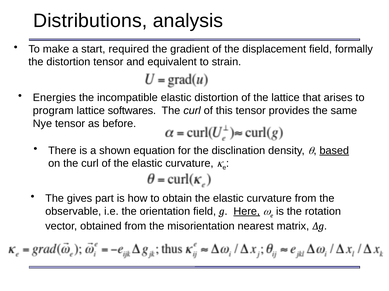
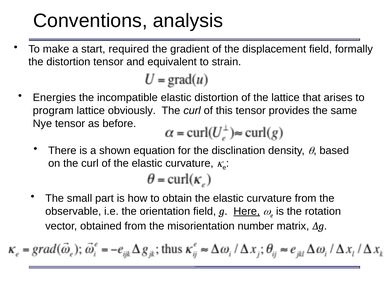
Distributions: Distributions -> Conventions (90, 21)
softwares: softwares -> obviously (132, 111)
based underline: present -> none (334, 151)
gives: gives -> small (80, 199)
nearest: nearest -> number (256, 227)
